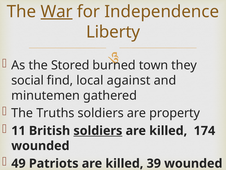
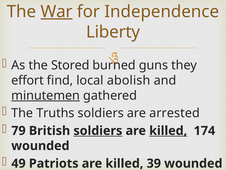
town: town -> guns (153, 65)
social: social -> effort (28, 80)
against: against -> abolish (129, 80)
minutemen underline: none -> present (46, 95)
property: property -> arrested (174, 113)
11: 11 -> 79 (18, 130)
killed underline: none -> present (168, 130)
